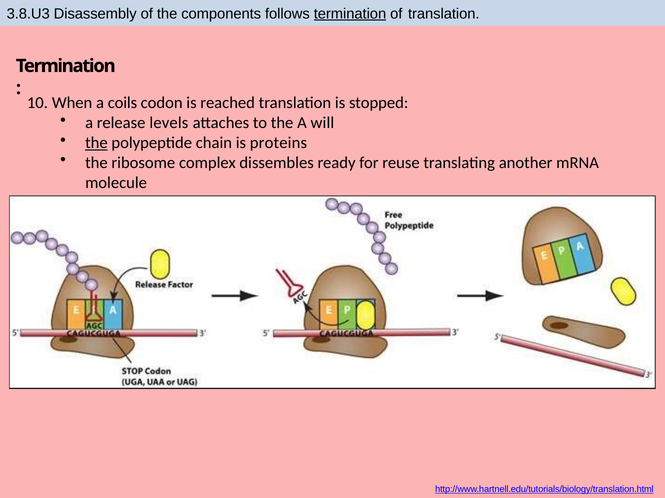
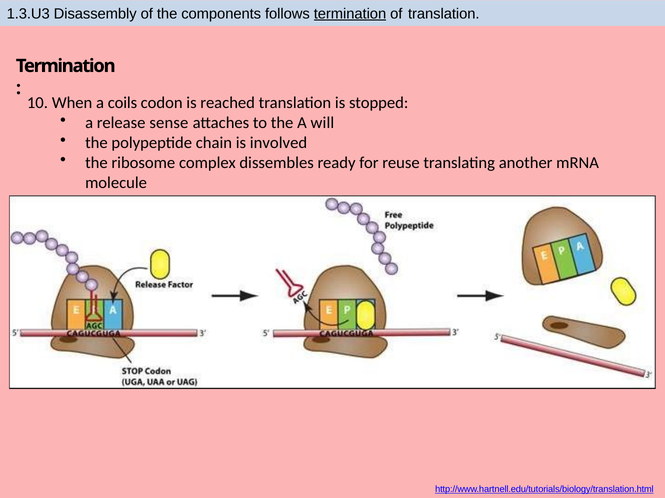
3.8.U3: 3.8.U3 -> 1.3.U3 (28, 14)
levels: levels -> sense (169, 123)
the underline: present -> none (96, 143)
proteins: proteins -> involved (279, 143)
